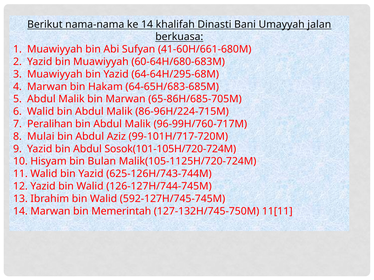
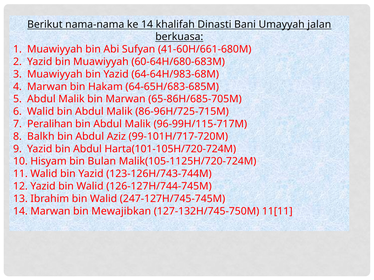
64-64H/295-68M: 64-64H/295-68M -> 64-64H/983-68M (175, 74)
86-96H/224-715M: 86-96H/224-715M -> 86-96H/725-715M (182, 112)
96-99H/760-717M: 96-99H/760-717M -> 96-99H/115-717M (200, 124)
Mulai: Mulai -> Balkh (41, 137)
Sosok(101-105H/720-724M: Sosok(101-105H/720-724M -> Harta(101-105H/720-724M (170, 149)
625-126H/743-744M: 625-126H/743-744M -> 123-126H/743-744M (159, 174)
592-127H/745-745M: 592-127H/745-745M -> 247-127H/745-745M (173, 199)
Memerintah: Memerintah -> Mewajibkan (121, 211)
